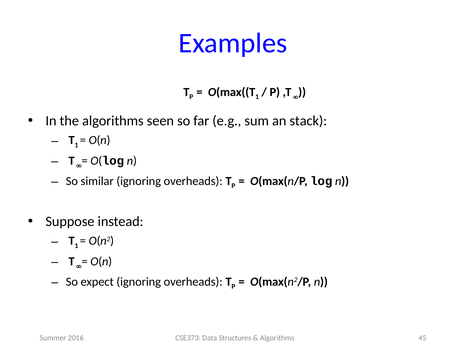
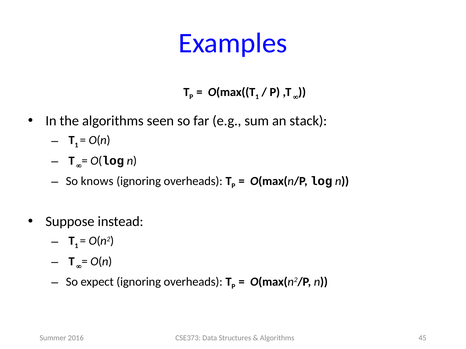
similar: similar -> knows (97, 181)
